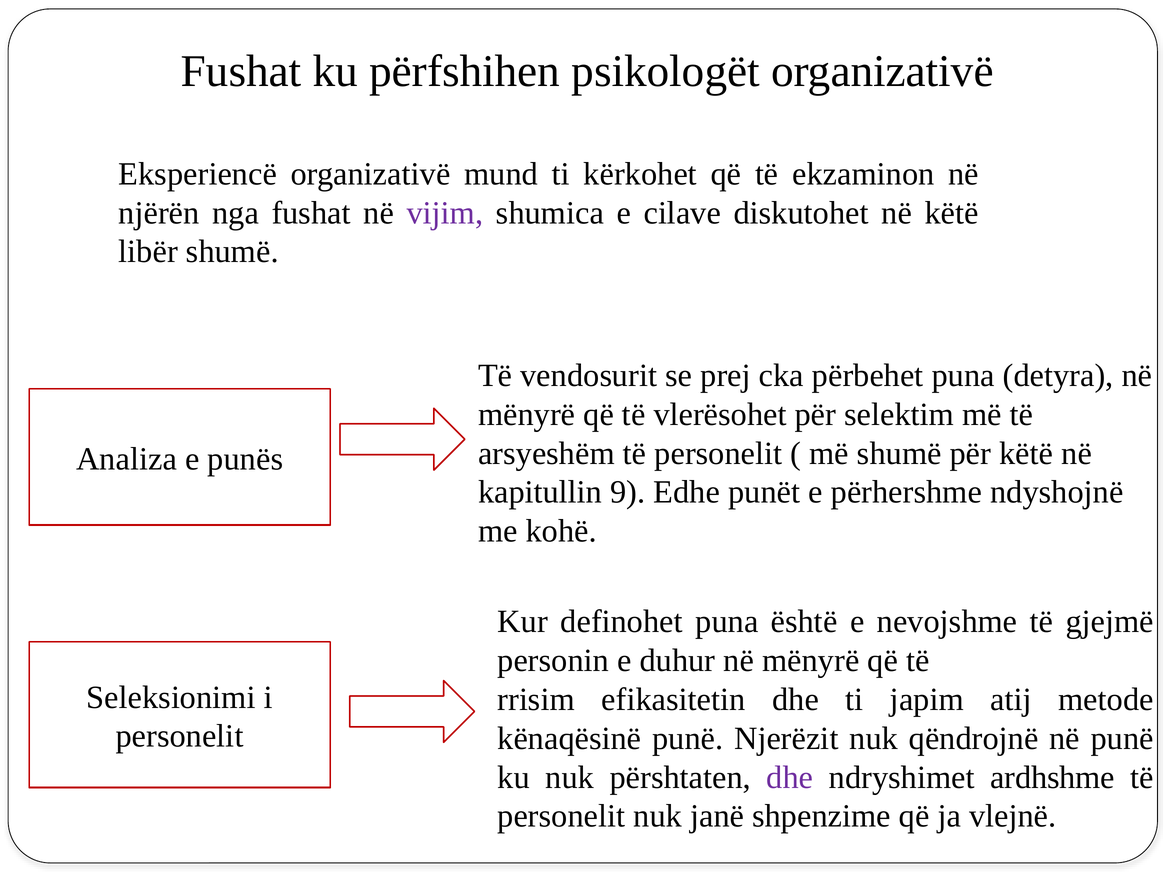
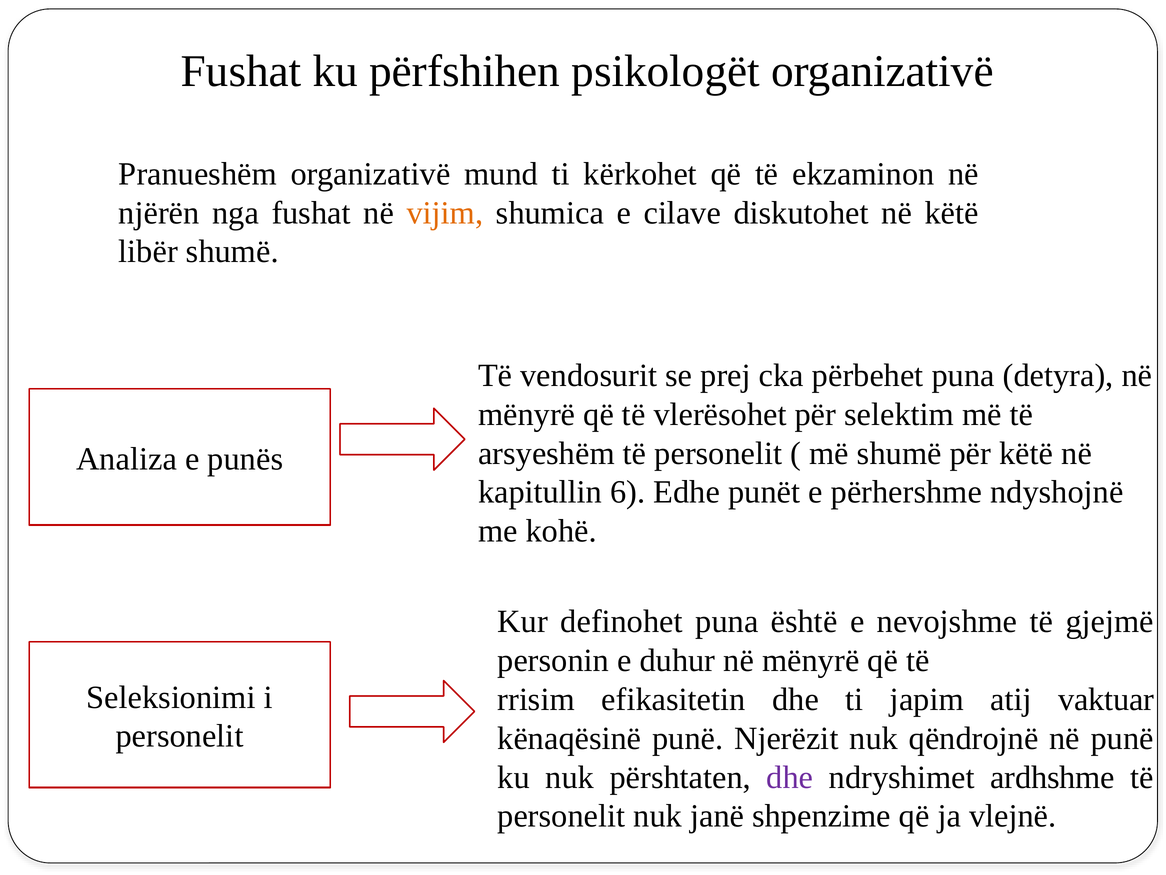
Eksperiencë: Eksperiencë -> Pranueshëm (198, 174)
vijim colour: purple -> orange (445, 213)
9: 9 -> 6 (628, 492)
metode: metode -> vaktuar (1106, 699)
